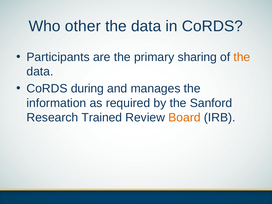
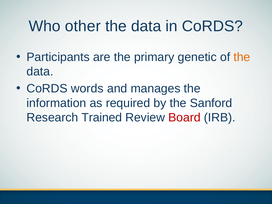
sharing: sharing -> genetic (197, 57)
during: during -> words (87, 89)
Board colour: orange -> red (184, 118)
